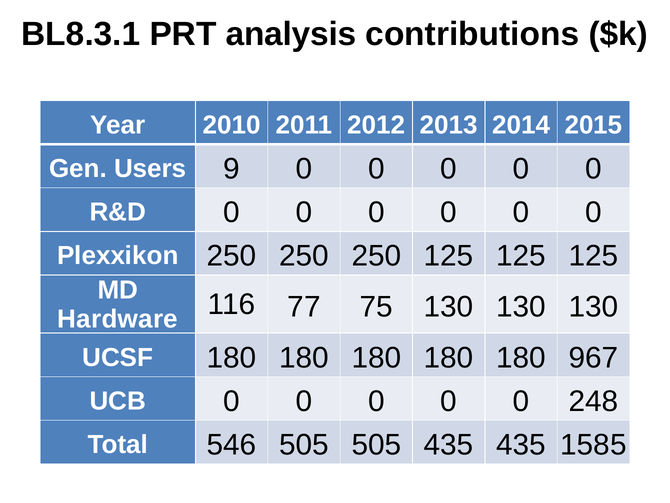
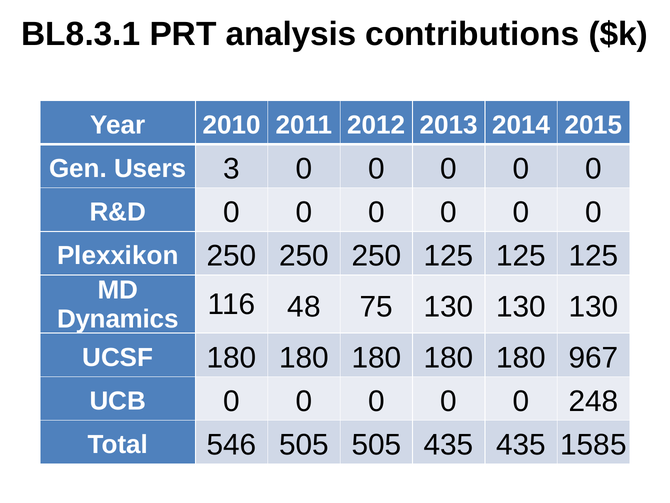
9: 9 -> 3 (232, 169)
Hardware: Hardware -> Dynamics (118, 319)
77: 77 -> 48 (304, 307)
